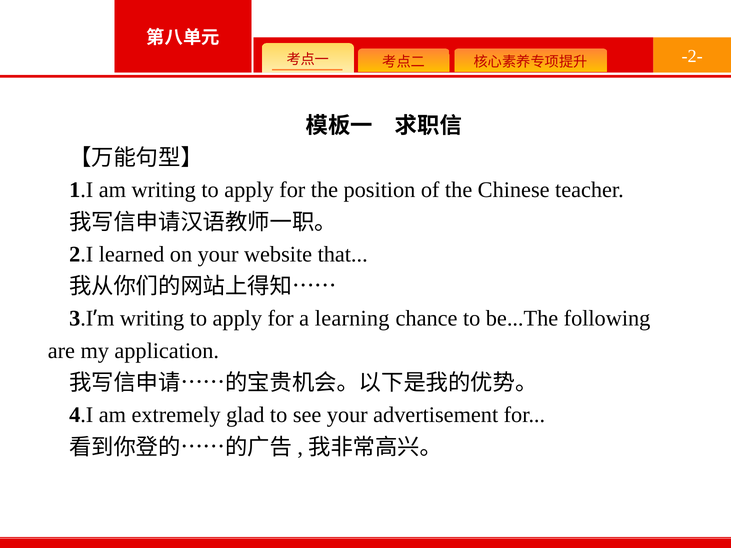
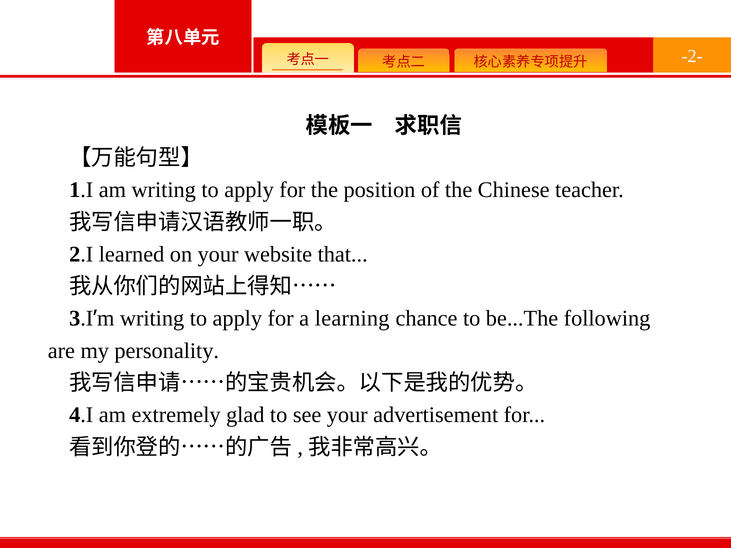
application: application -> personality (167, 351)
